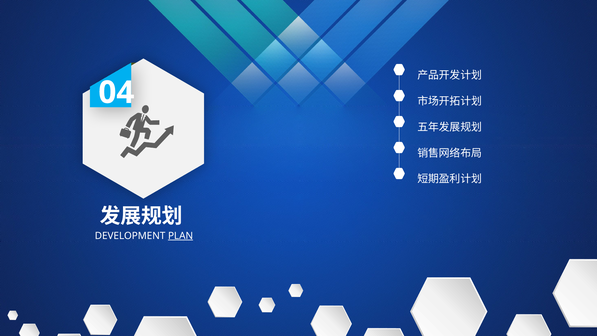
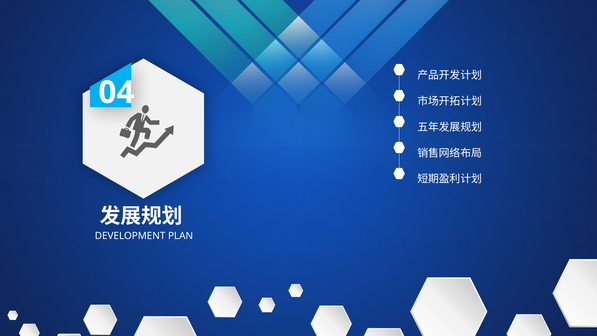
PLAN underline: present -> none (181, 236)
